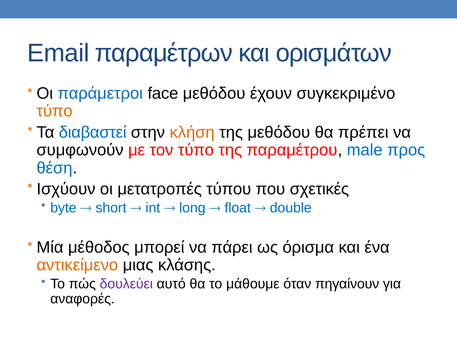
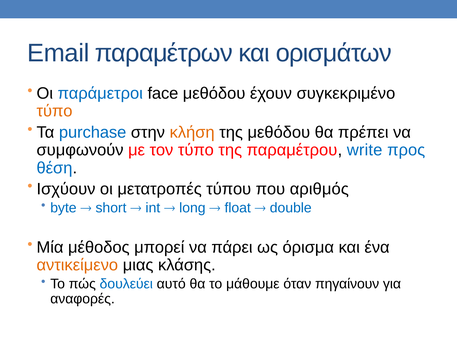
διαβαστεί: διαβαστεί -> purchase (93, 132)
male: male -> write (365, 150)
σχετικές: σχετικές -> αριθμός (319, 189)
δουλεύει colour: purple -> blue (126, 284)
